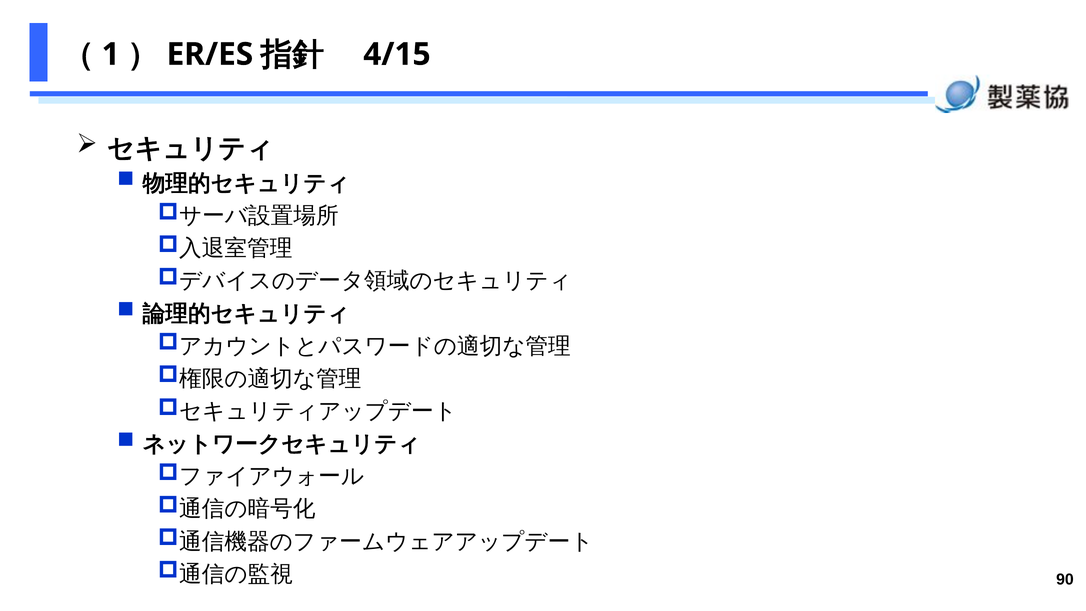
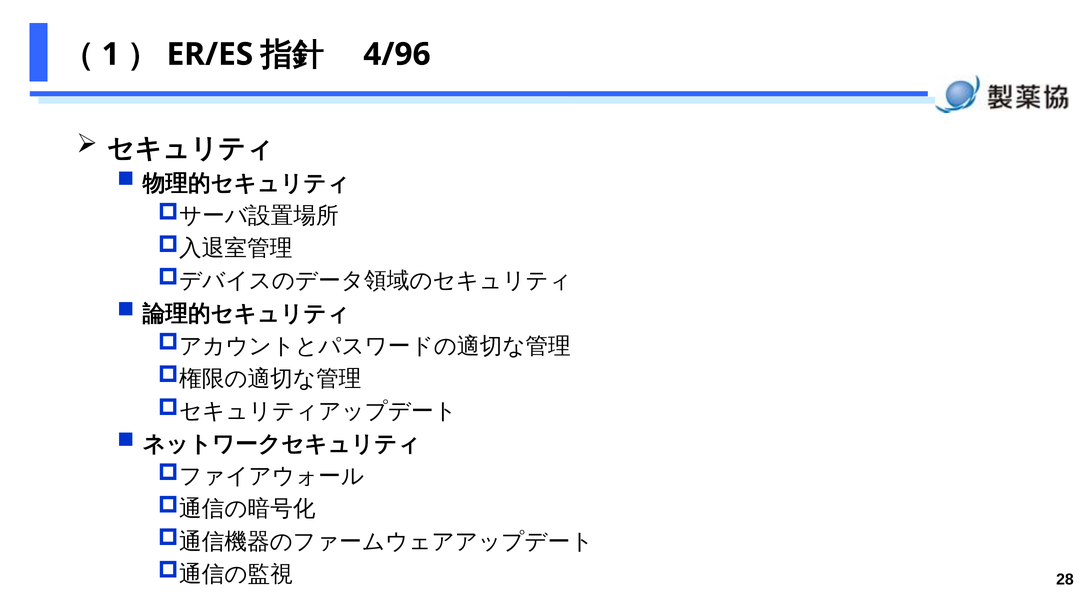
4/15: 4/15 -> 4/96 (397, 54)
90: 90 -> 28 (1065, 579)
